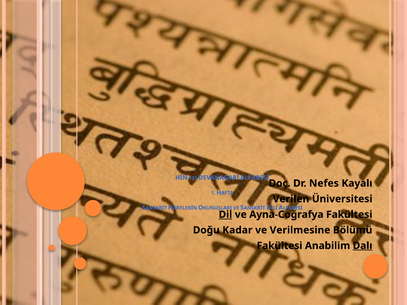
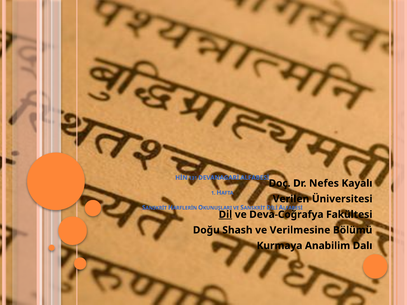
Ayna-Coğrafya: Ayna-Coğrafya -> Deva-Coğrafya (286, 215)
Kadar: Kadar -> Shash (237, 230)
Fakültesi: Fakültesi -> Kurmaya (280, 246)
Dalı underline: present -> none (363, 246)
